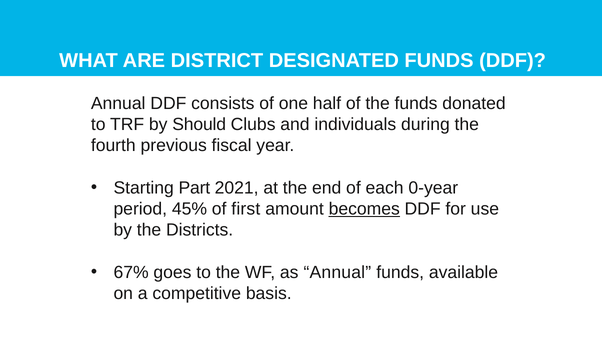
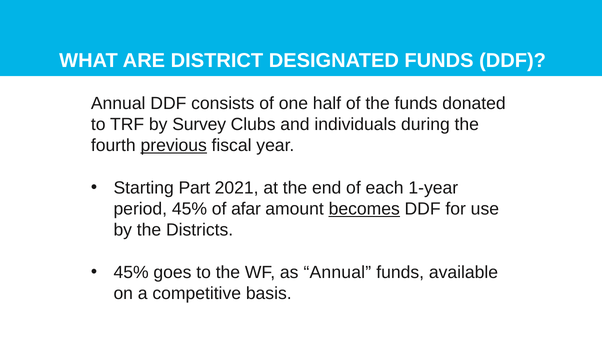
Should: Should -> Survey (199, 124)
previous underline: none -> present (174, 145)
0-year: 0-year -> 1-year (433, 188)
first: first -> afar (246, 209)
67%: 67% -> 45% (131, 272)
